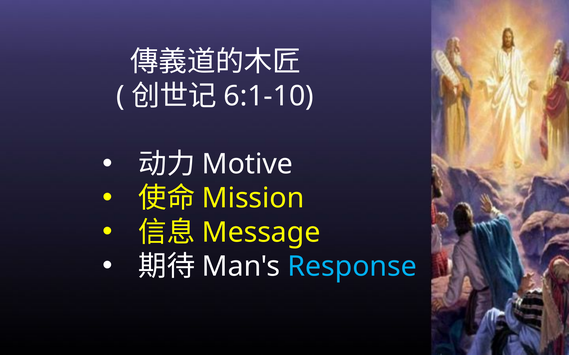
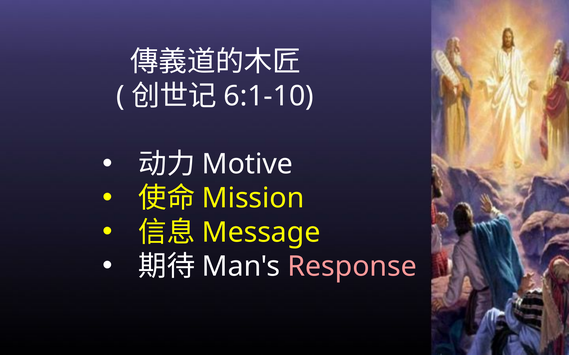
Response colour: light blue -> pink (352, 267)
